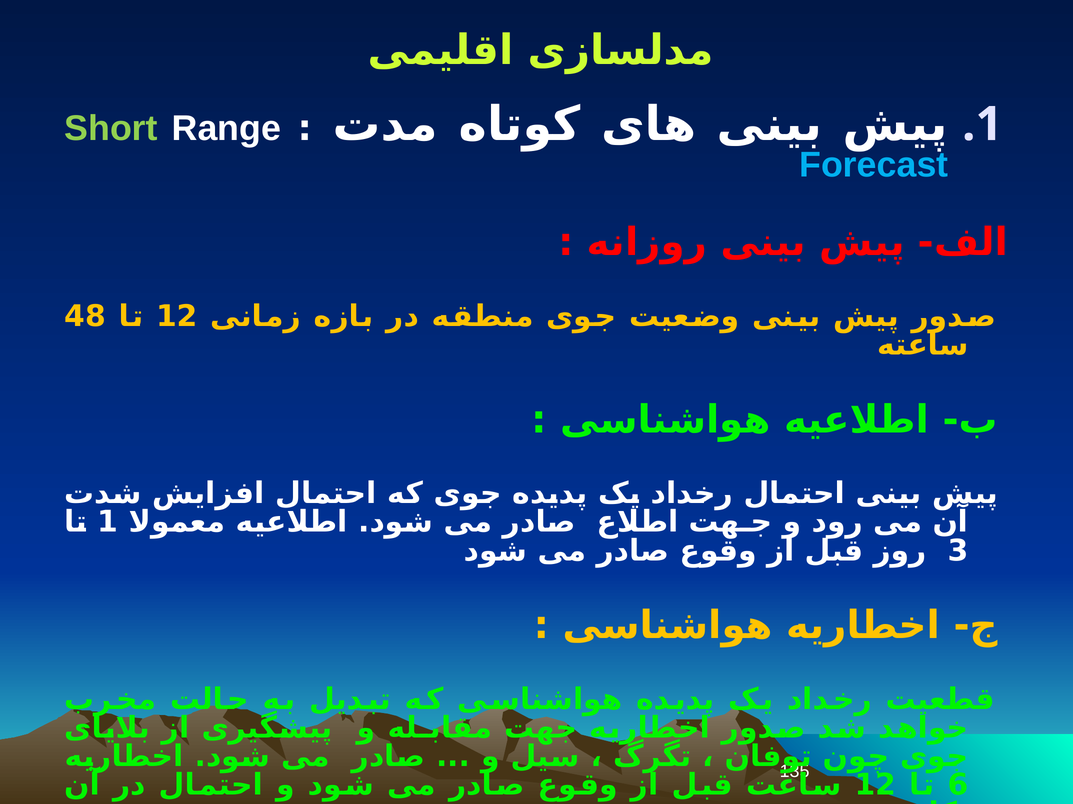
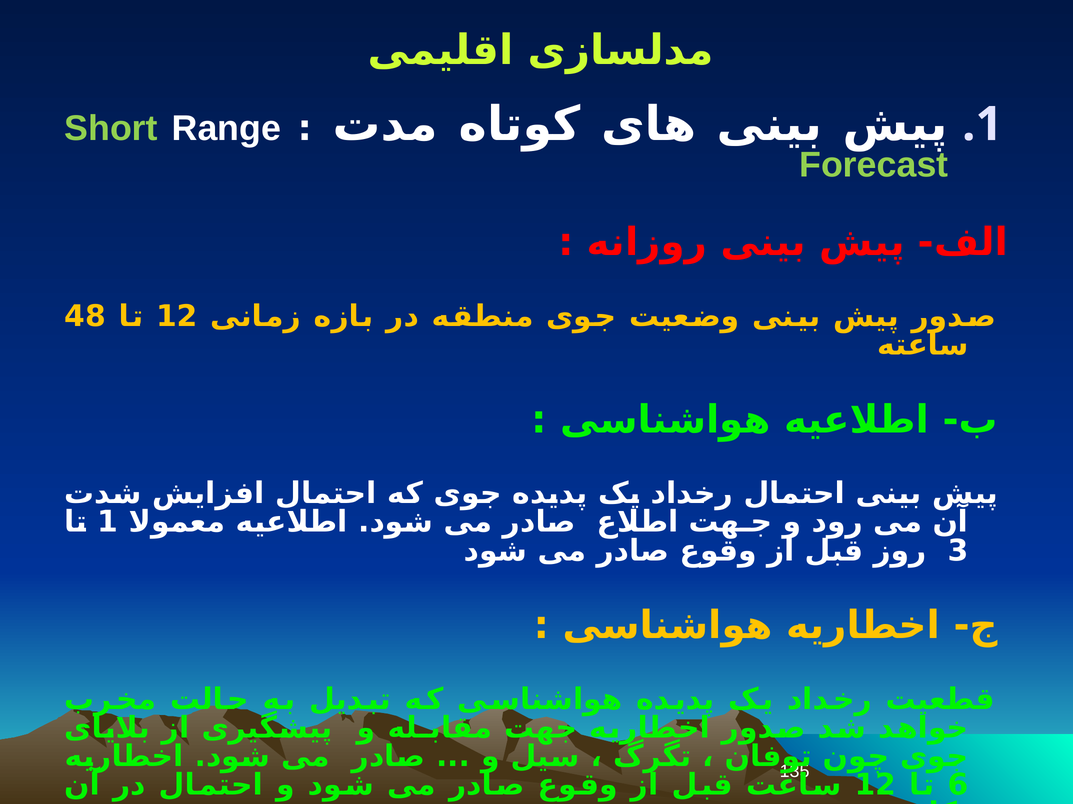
Forecast colour: light blue -> light green (874, 165)
